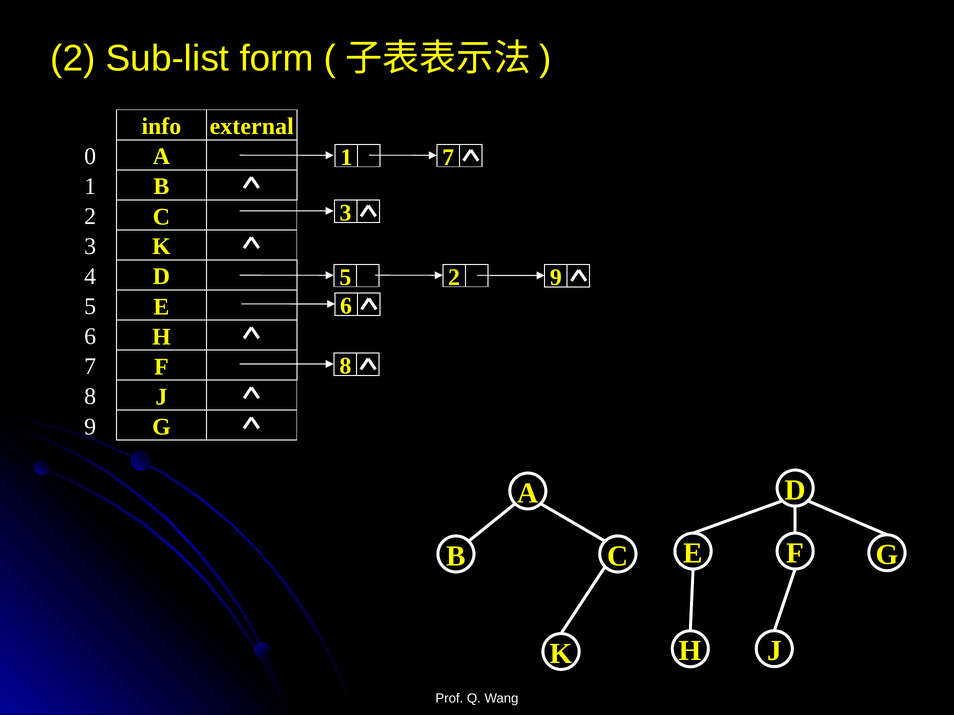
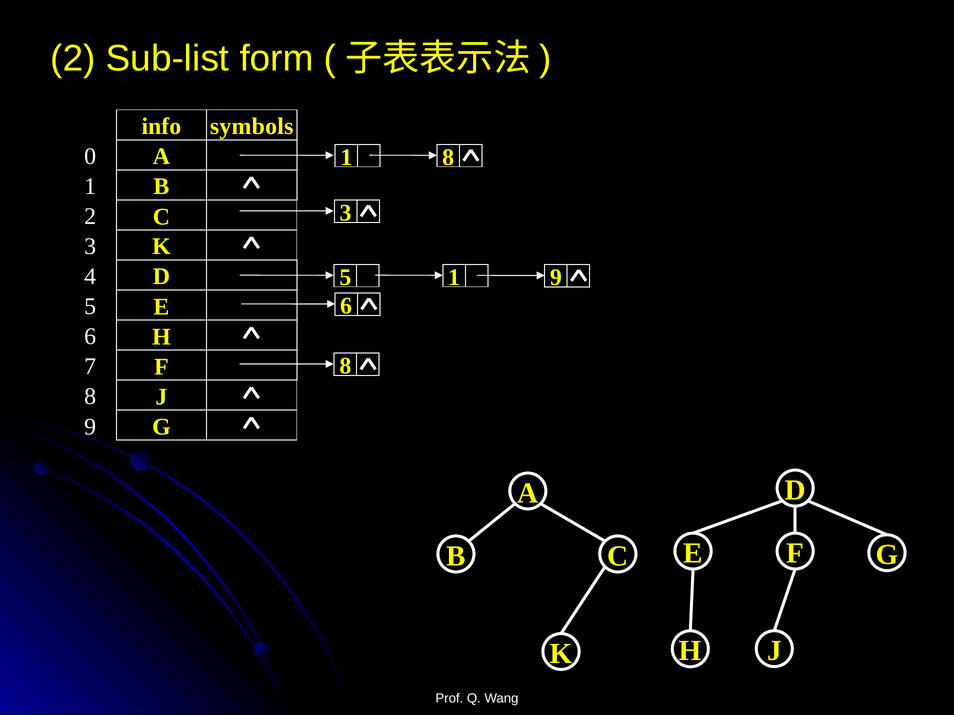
external: external -> symbols (252, 127)
1 7: 7 -> 8 (448, 157)
5 2: 2 -> 1 (454, 277)
